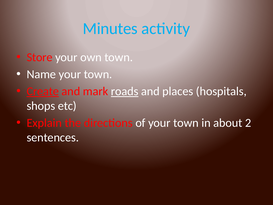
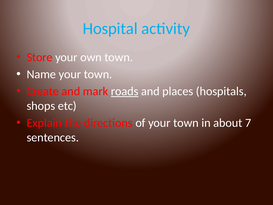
Minutes: Minutes -> Hospital (110, 28)
Create underline: present -> none (43, 91)
2: 2 -> 7 (248, 123)
